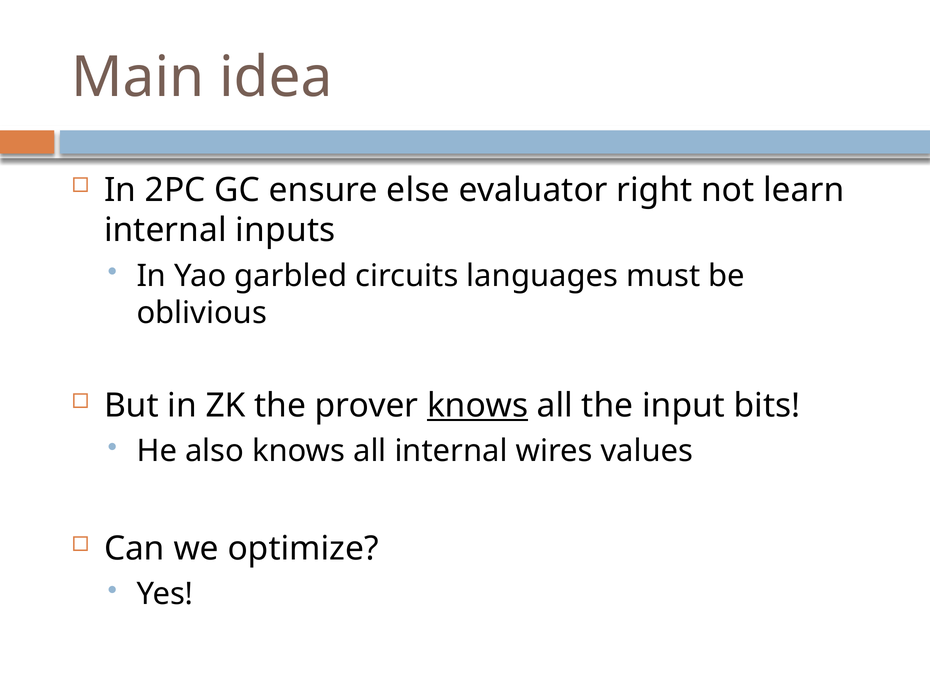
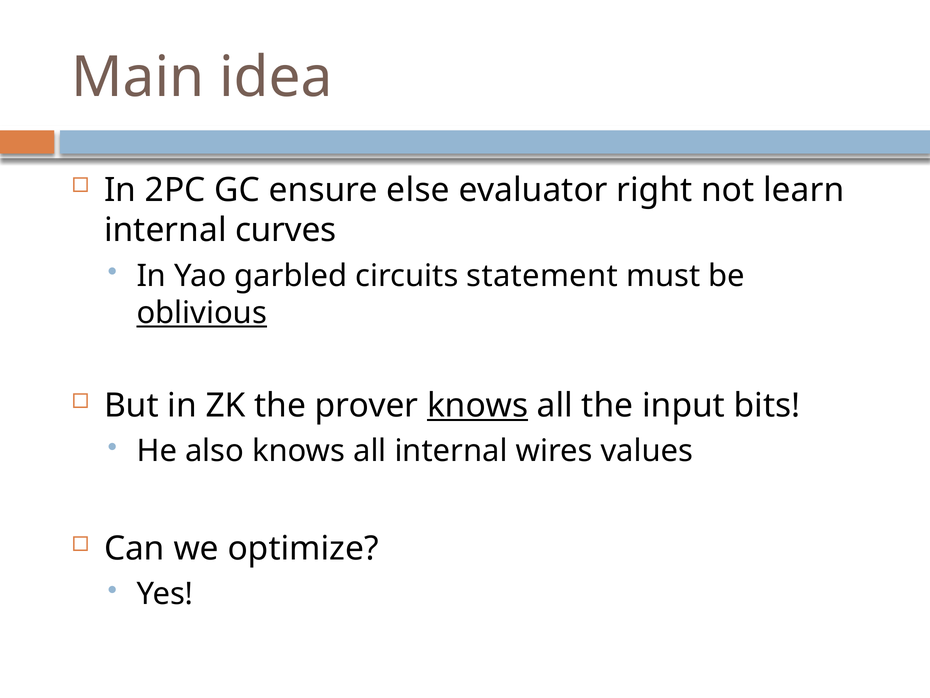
inputs: inputs -> curves (286, 230)
languages: languages -> statement (542, 276)
oblivious underline: none -> present (202, 313)
